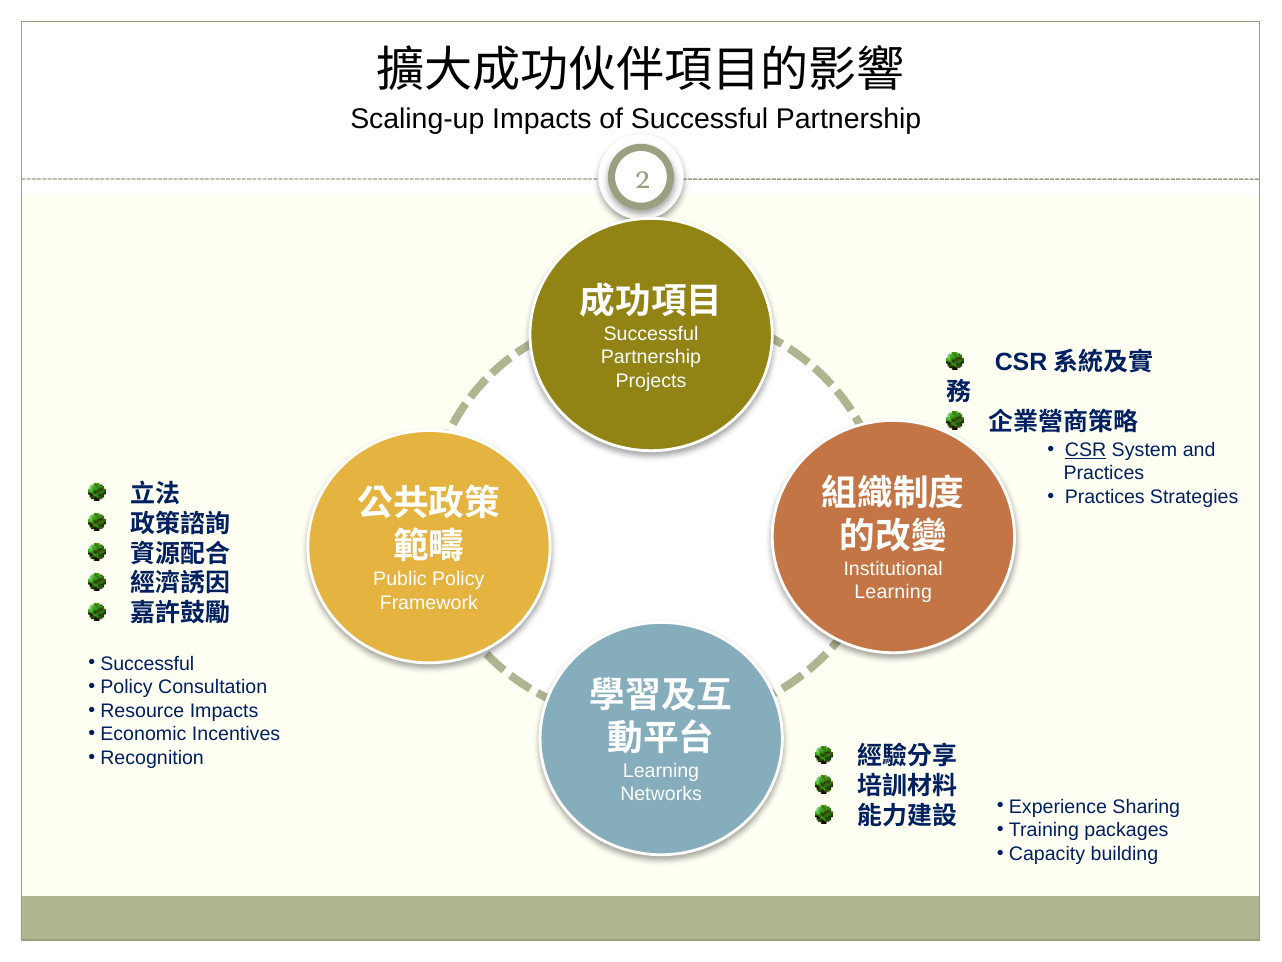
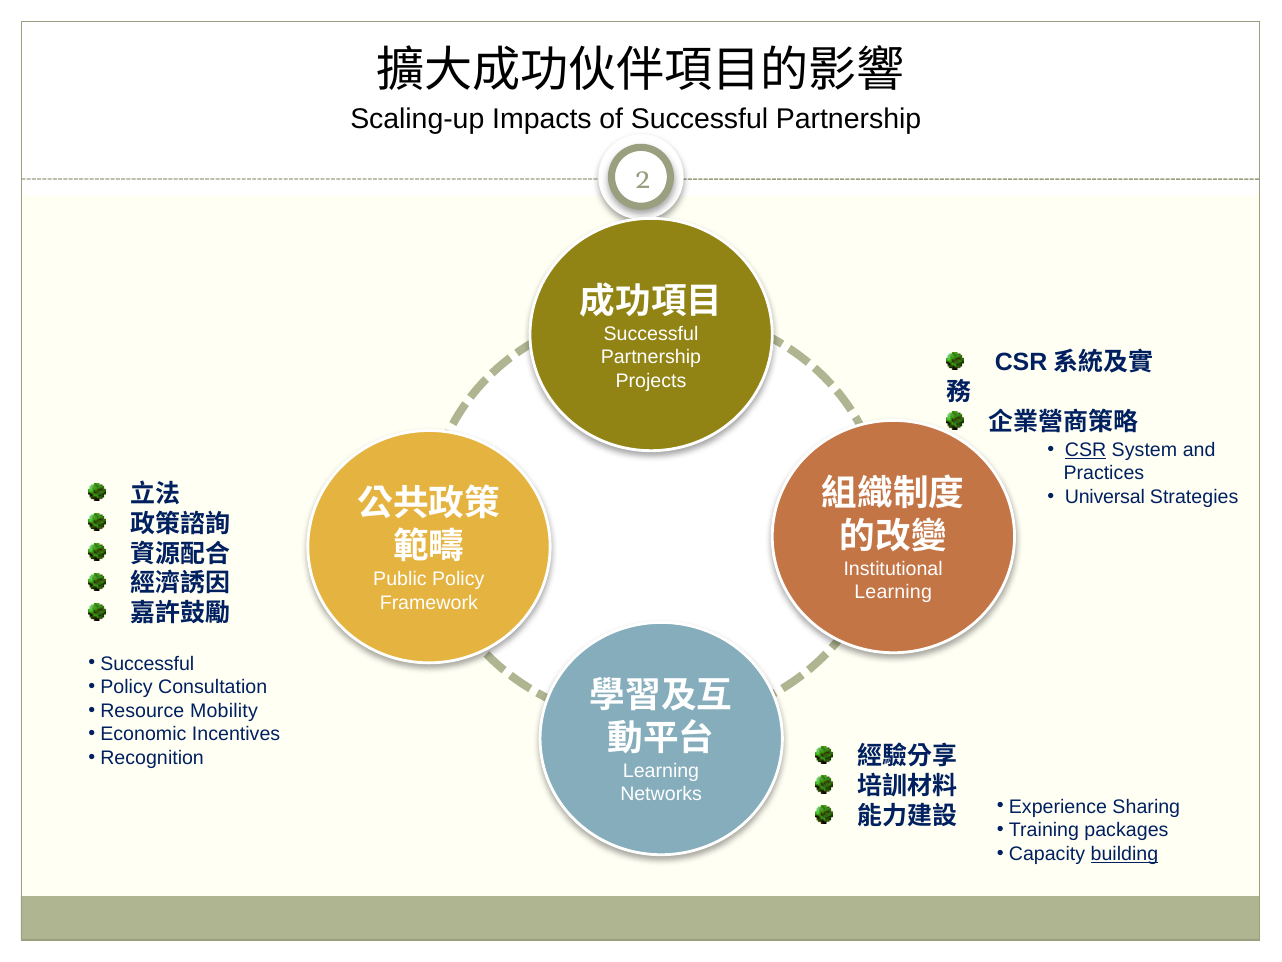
Practices: Practices -> Universal (1105, 497)
Resource Impacts: Impacts -> Mobility (224, 710)
building underline: none -> present (1124, 853)
